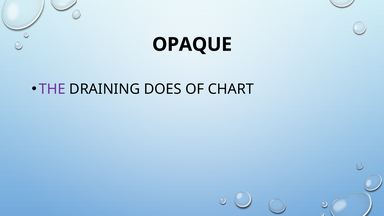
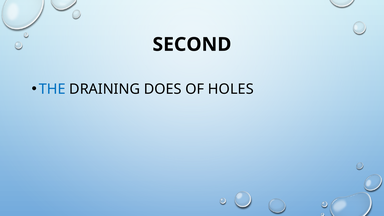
OPAQUE: OPAQUE -> SECOND (192, 44)
THE colour: purple -> blue (52, 89)
CHART: CHART -> HOLES (231, 89)
